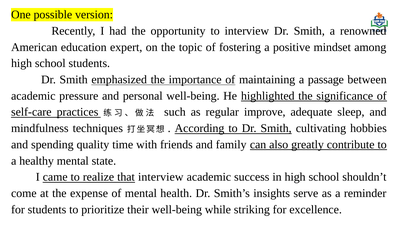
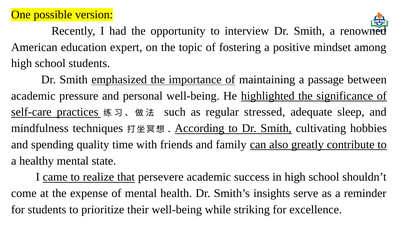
improve: improve -> stressed (265, 112)
that interview: interview -> persevere (161, 177)
